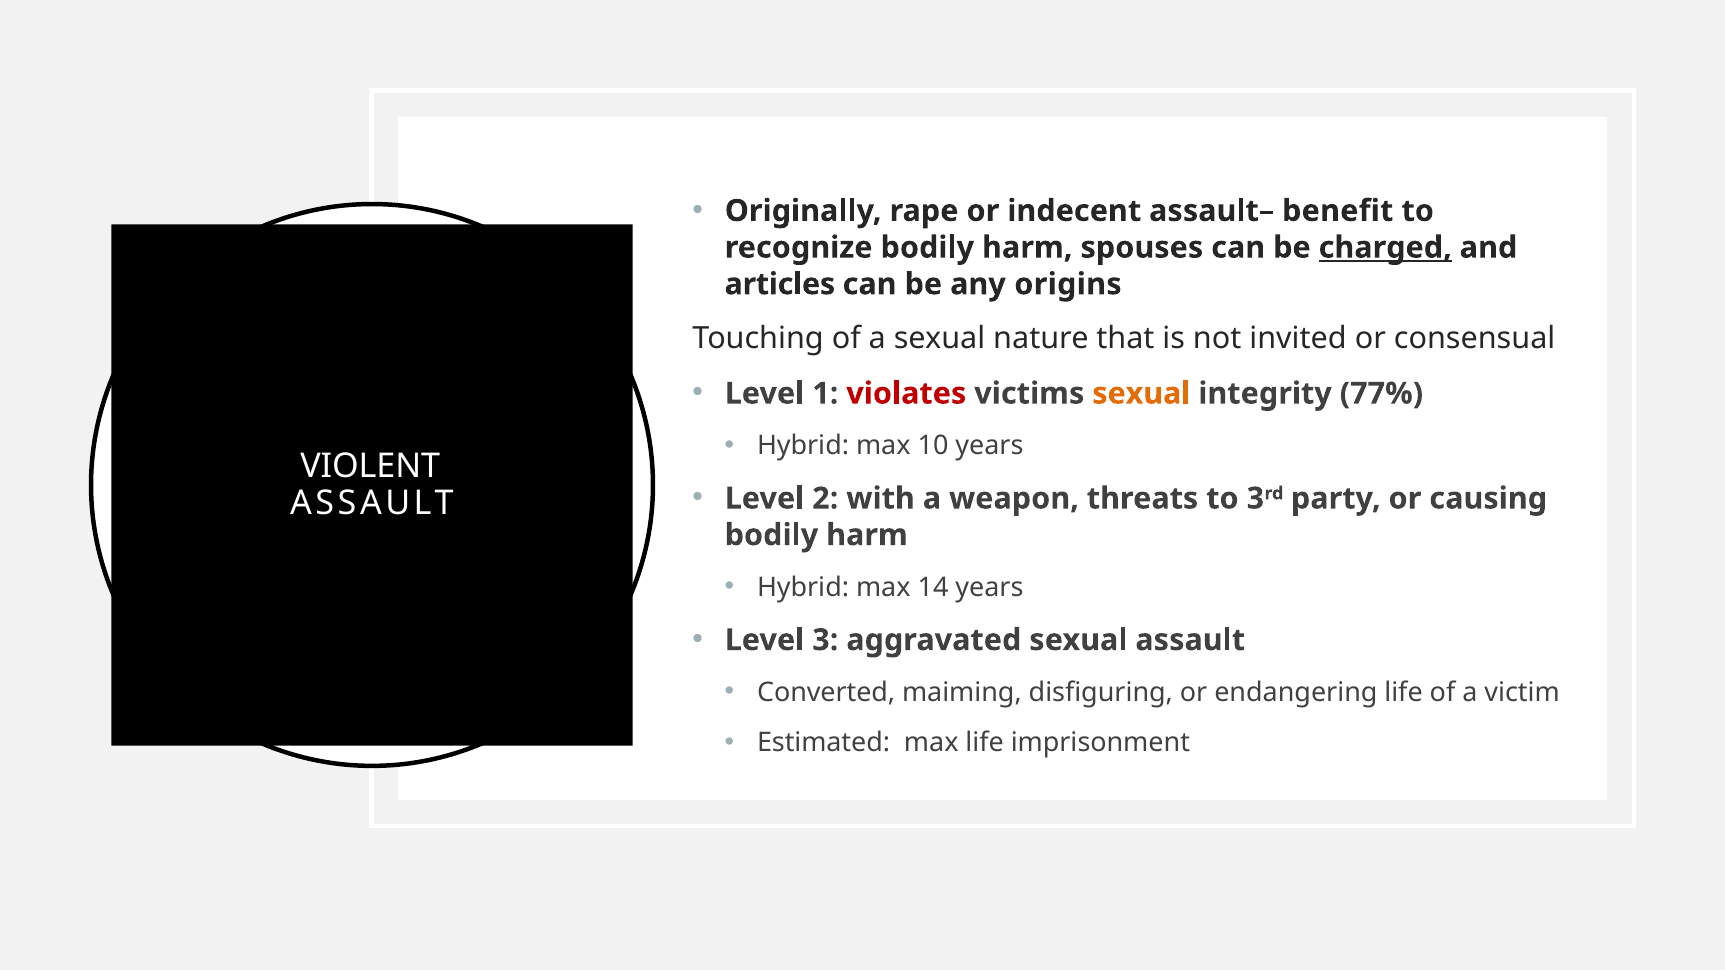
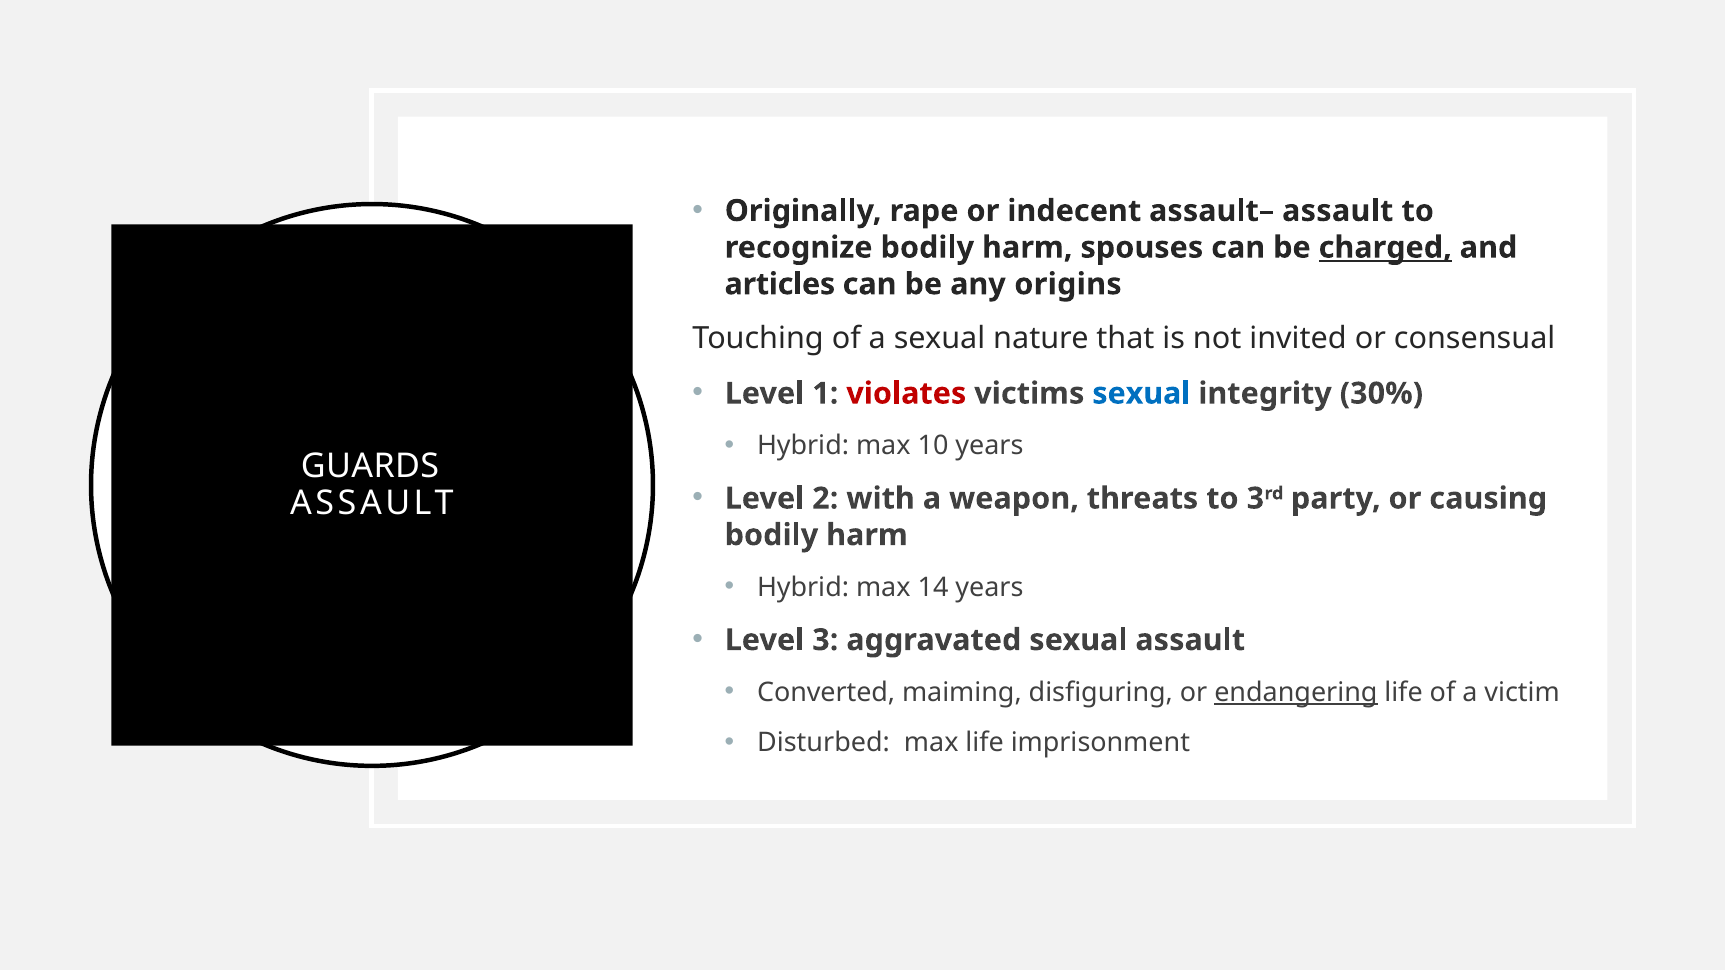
assault– benefit: benefit -> assault (1338, 211)
sexual colour: orange -> blue (1141, 394)
77%: 77% -> 30% (1381, 394)
VIOLENT: VIOLENT -> GUARDS (370, 466)
endangering underline: none -> present (1296, 692)
Estimated: Estimated -> Disturbed (823, 743)
